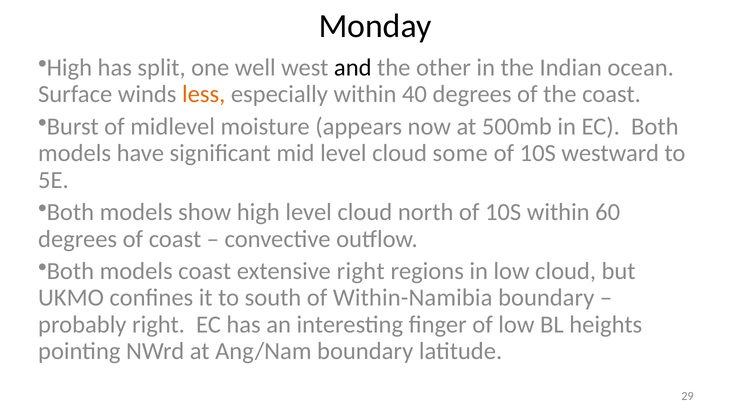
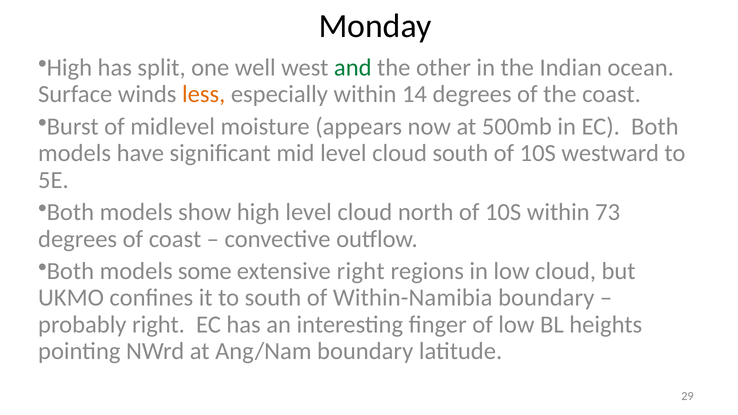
and colour: black -> green (353, 68)
40: 40 -> 14 (414, 94)
cloud some: some -> south (460, 153)
60: 60 -> 73 (608, 212)
models coast: coast -> some (205, 271)
